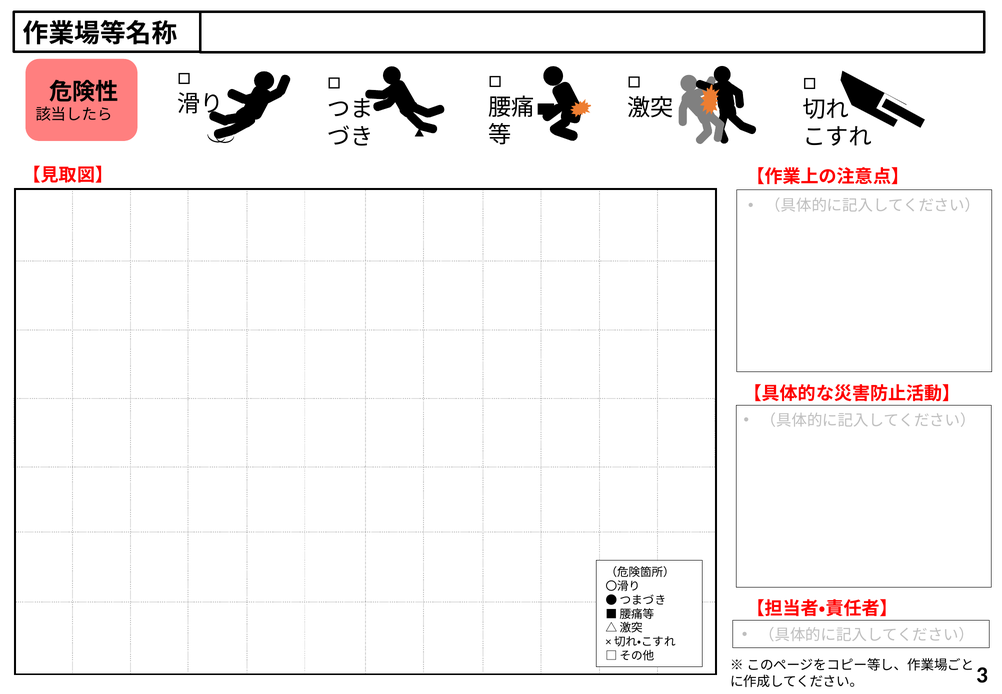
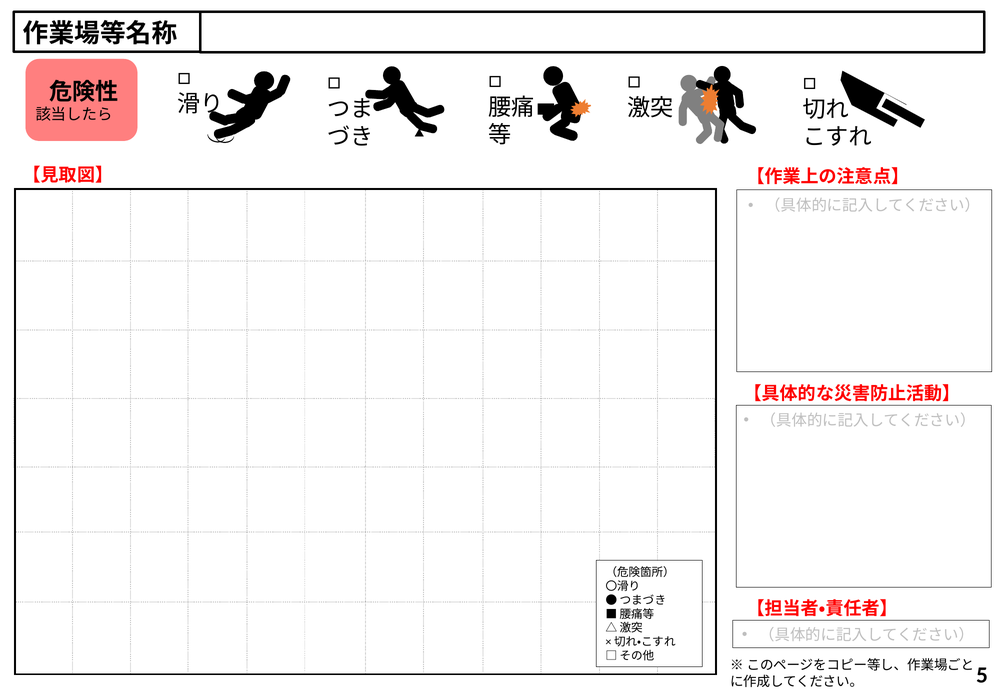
3: 3 -> 5 (982, 675)
